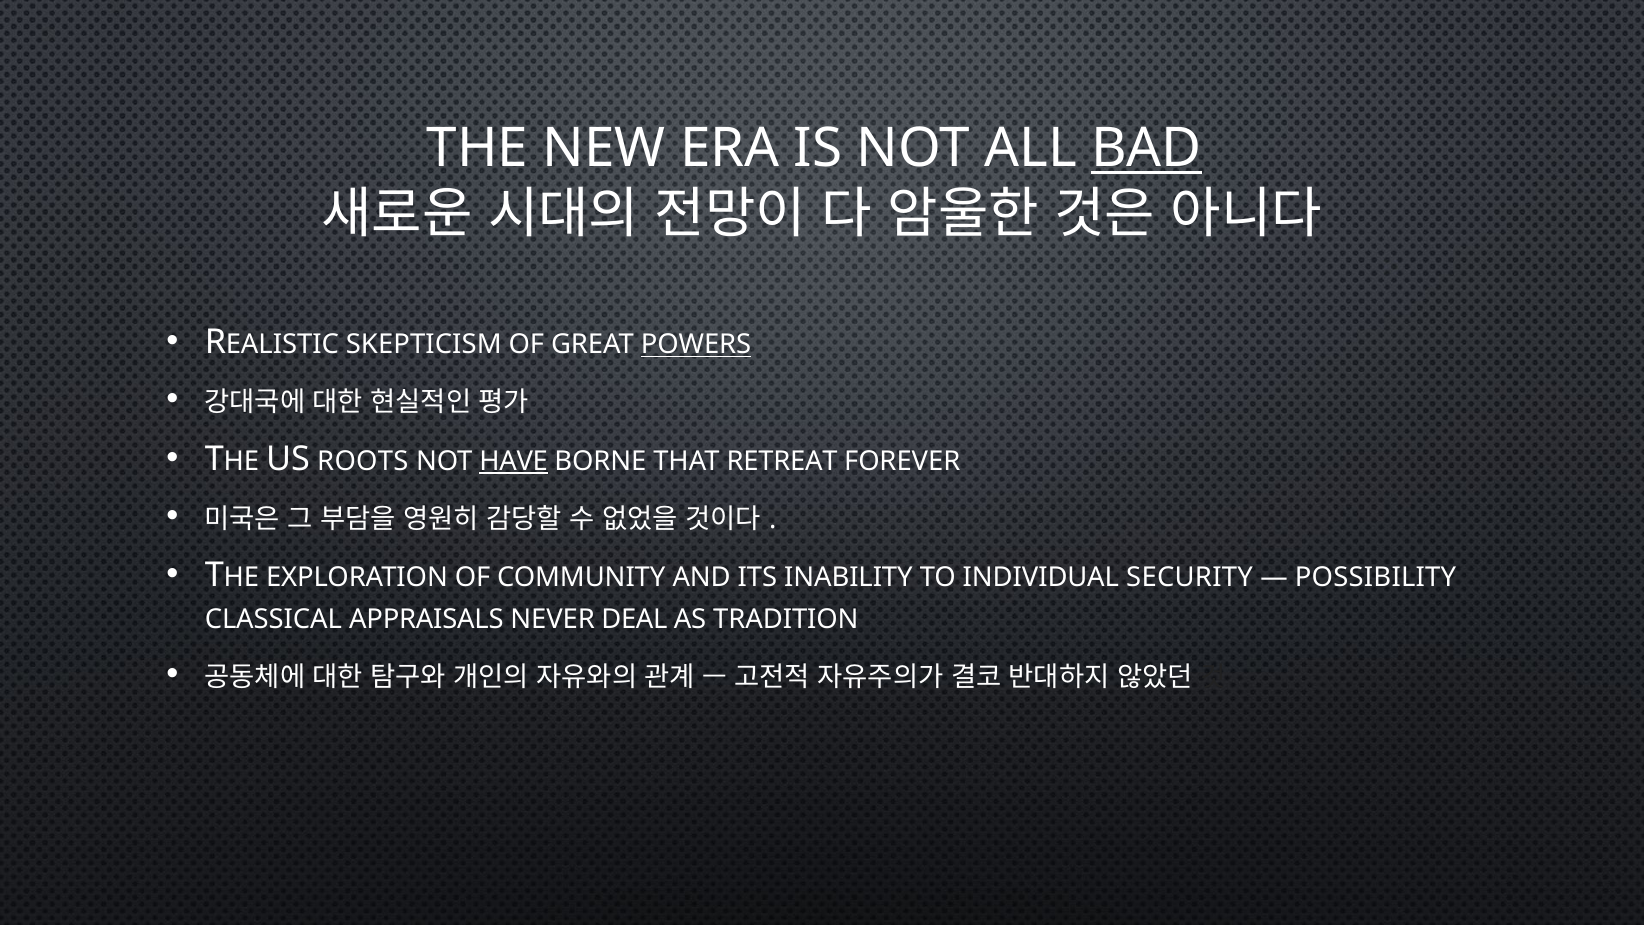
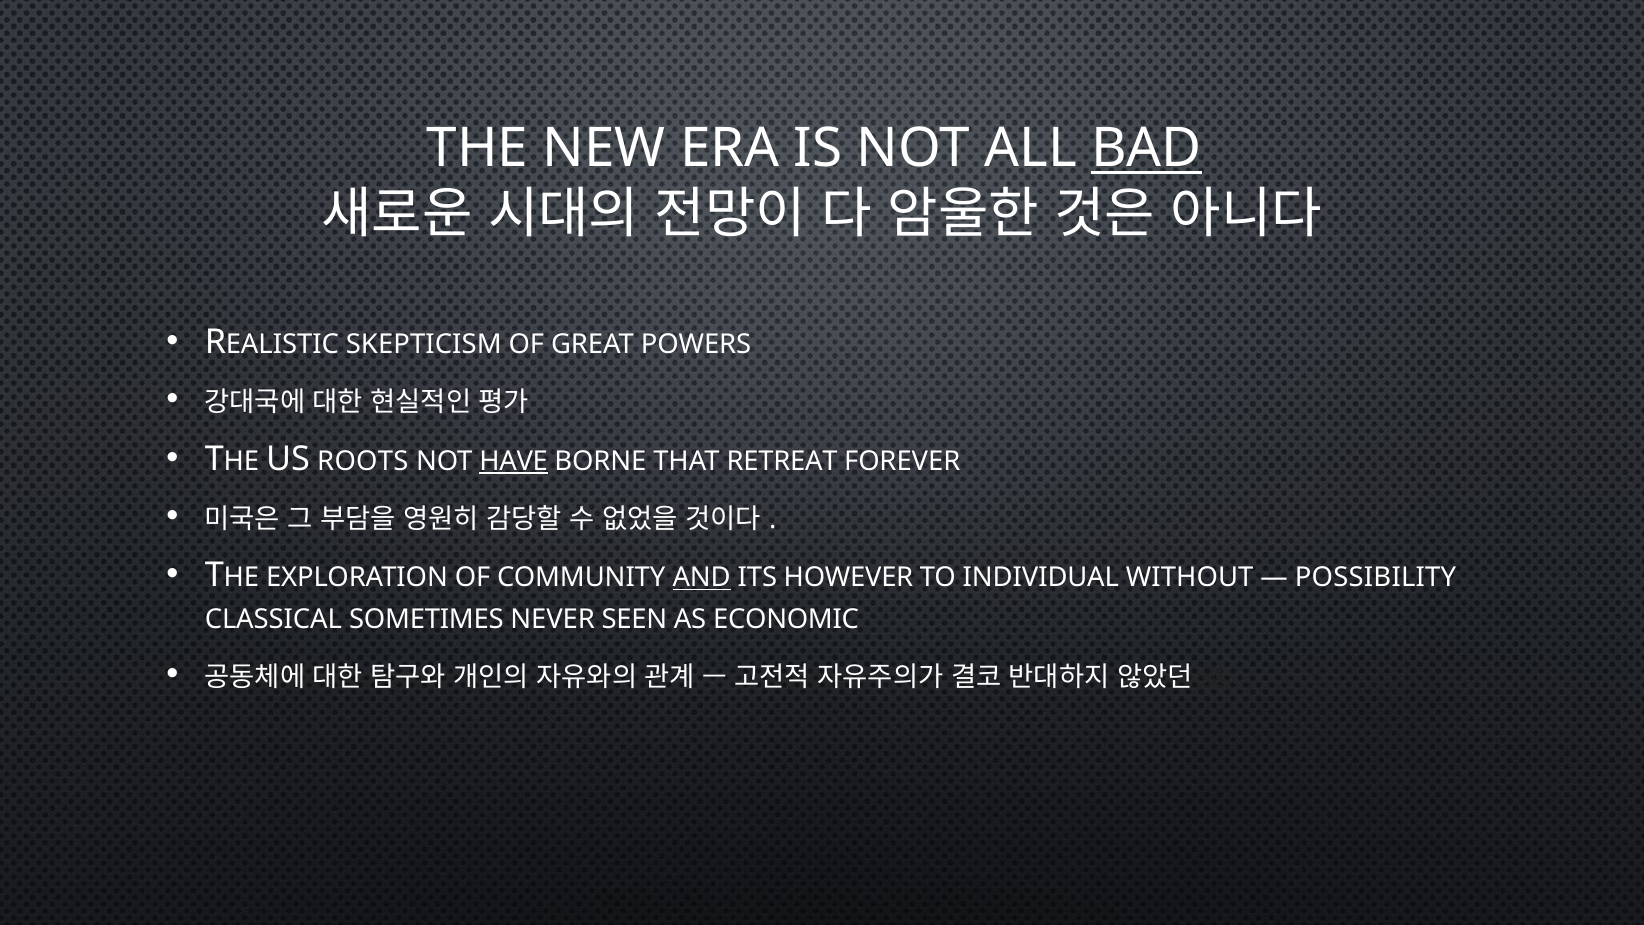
POWERS underline: present -> none (696, 344)
AND underline: none -> present (702, 578)
INABILITY: INABILITY -> HOWEVER (849, 578)
SECURITY: SECURITY -> WITHOUT (1190, 578)
APPRAISALS: APPRAISALS -> SOMETIMES (426, 619)
DEAL: DEAL -> SEEN (634, 619)
TRADITION: TRADITION -> ECONOMIC (786, 619)
